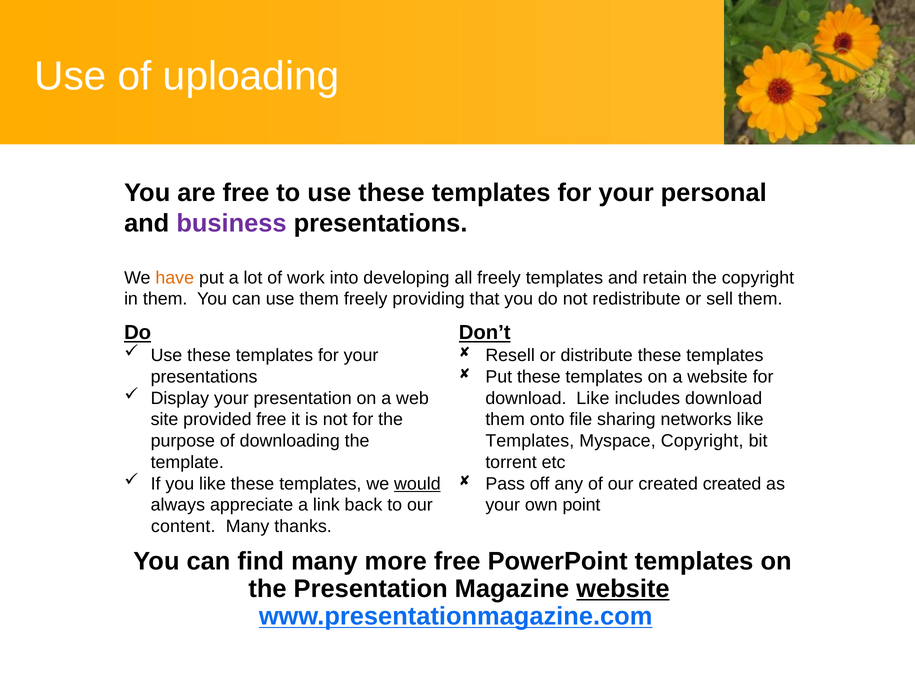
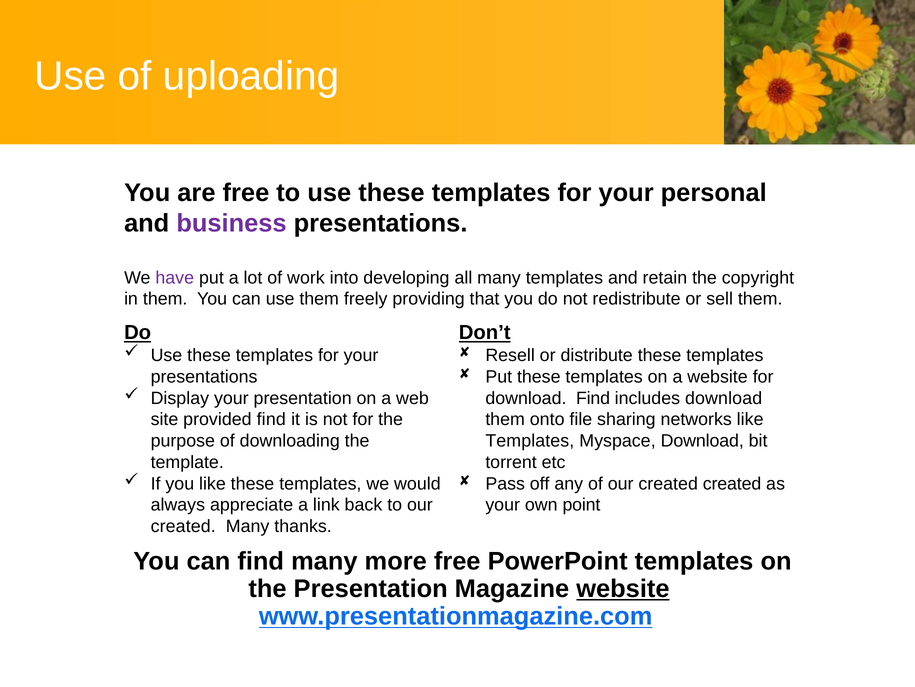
have colour: orange -> purple (175, 277)
all freely: freely -> many (499, 277)
download Like: Like -> Find (593, 398)
provided free: free -> find (271, 419)
Myspace Copyright: Copyright -> Download (702, 440)
would underline: present -> none (417, 483)
content: content -> created (183, 526)
